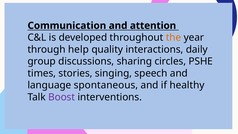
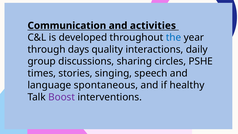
attention: attention -> activities (153, 26)
the colour: orange -> blue (173, 38)
help: help -> days (79, 49)
